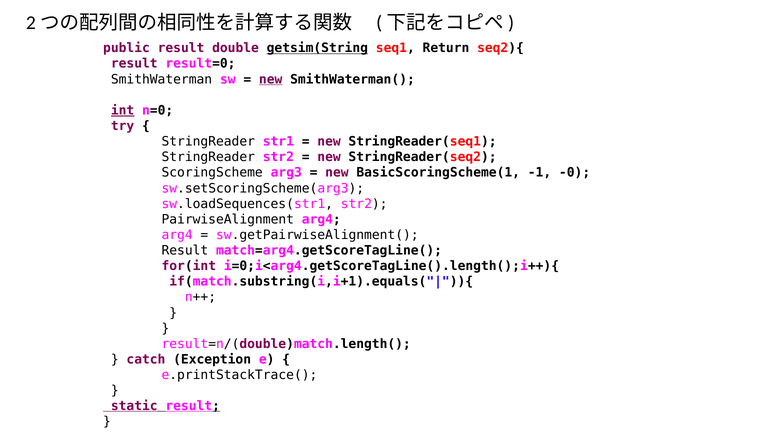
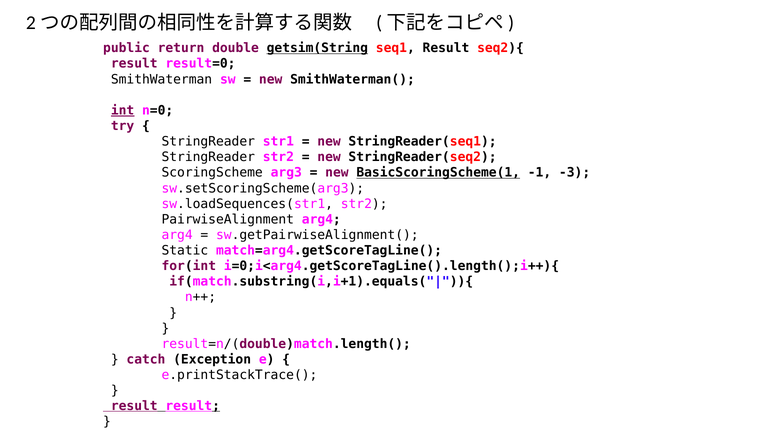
public result: result -> return (181, 48)
seq1 Return: Return -> Result (446, 48)
new underline: present -> none (271, 79)
BasicScoringScheme(1 underline: none -> present (438, 173)
-0: -0 -> -3 (575, 173)
Result: Result -> Static (185, 251)
static: static -> result (134, 406)
